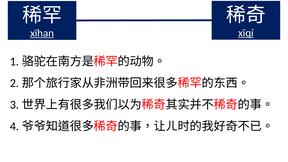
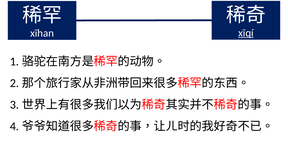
xīhan underline: present -> none (42, 33)
